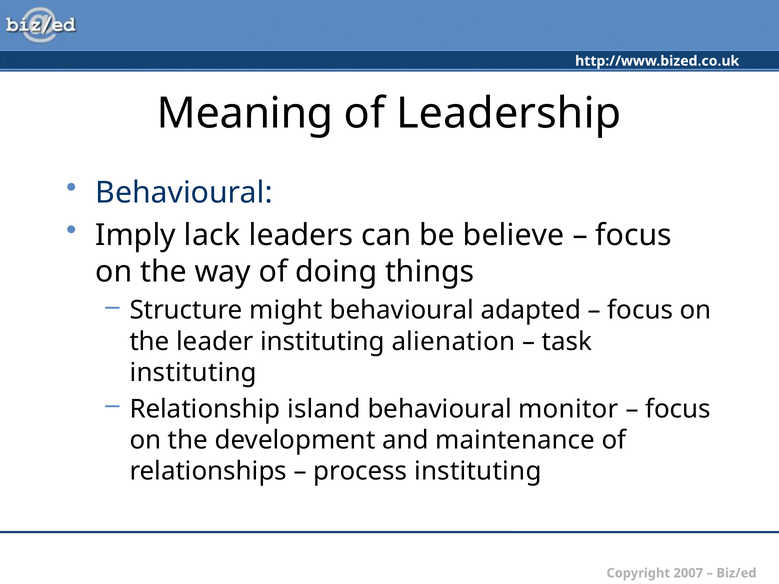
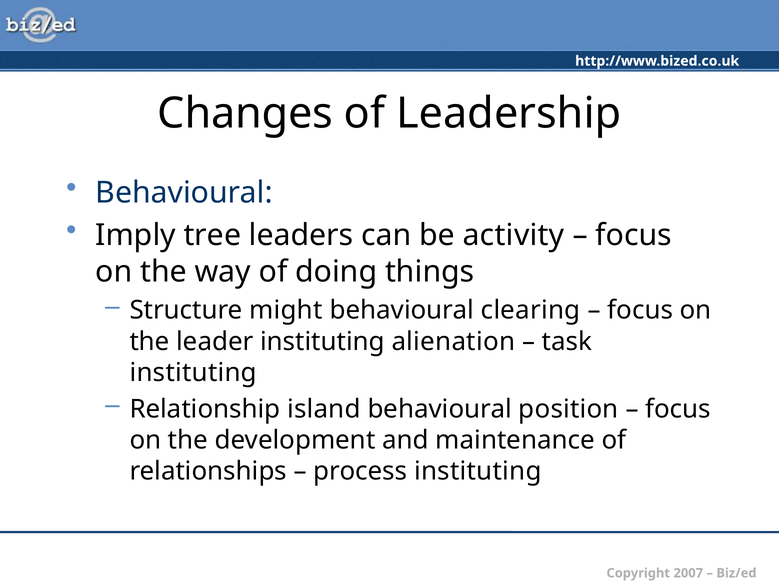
Meaning: Meaning -> Changes (245, 113)
lack: lack -> tree (212, 235)
believe: believe -> activity (514, 235)
adapted: adapted -> clearing (531, 310)
monitor: monitor -> position (568, 409)
